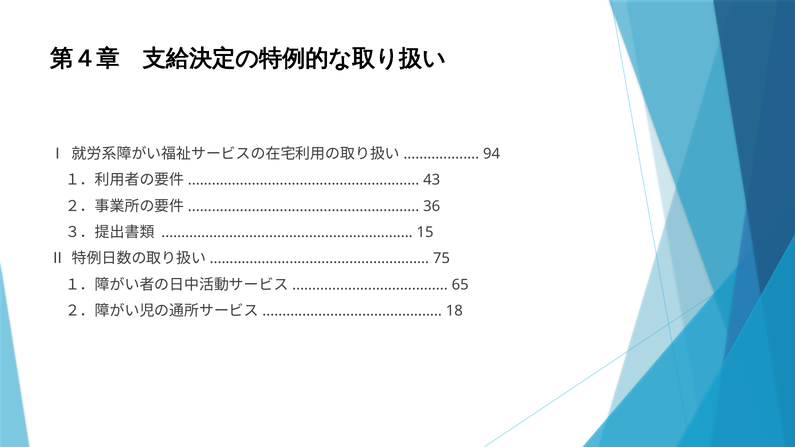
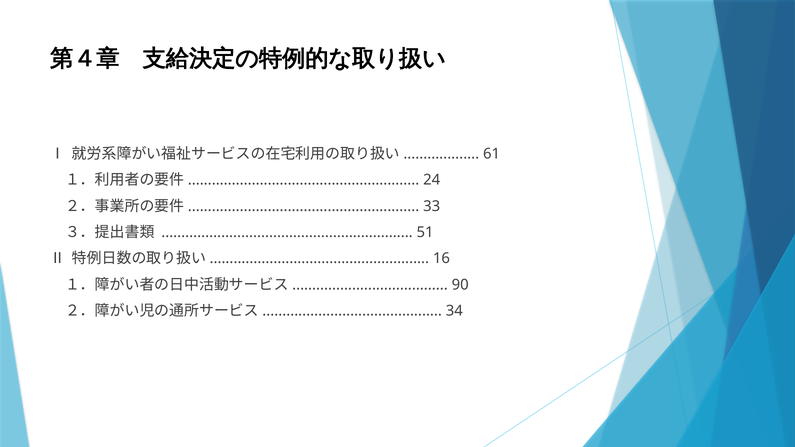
94: 94 -> 61 (492, 154)
43: 43 -> 24 (432, 180)
36: 36 -> 33 (432, 206)
15: 15 -> 51 (425, 232)
75: 75 -> 16 (442, 259)
65: 65 -> 90 (460, 285)
18: 18 -> 34 (454, 311)
